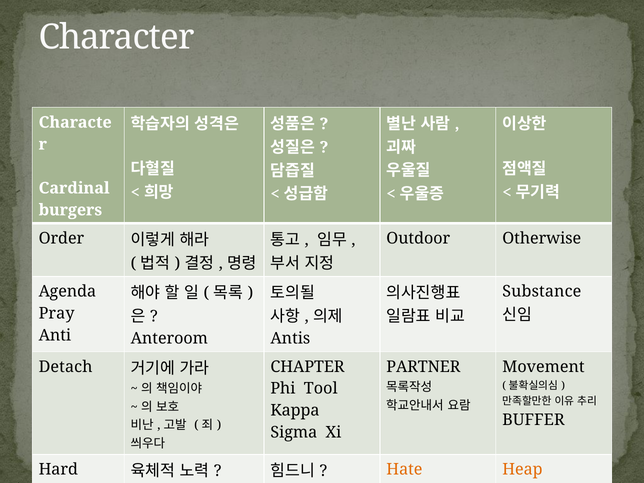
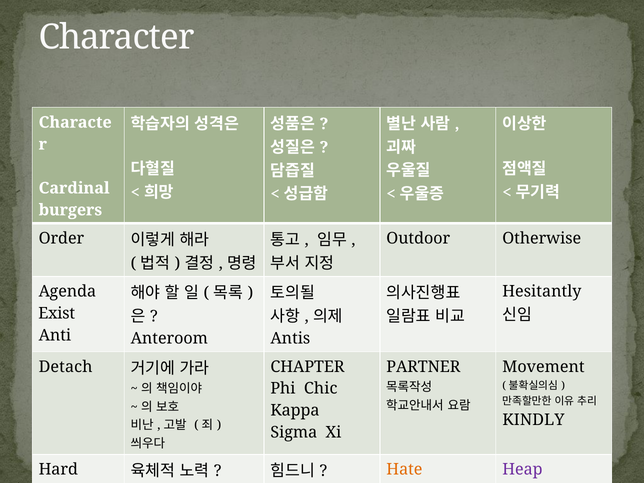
Substance: Substance -> Hesitantly (542, 292)
Pray: Pray -> Exist (57, 313)
Tool: Tool -> Chic (321, 389)
BUFFER: BUFFER -> KINDLY (533, 420)
Heap colour: orange -> purple (522, 470)
